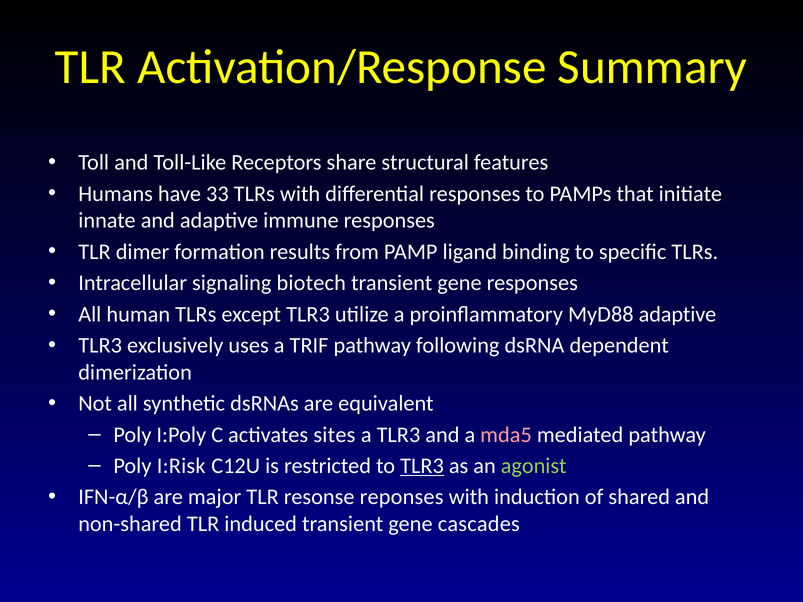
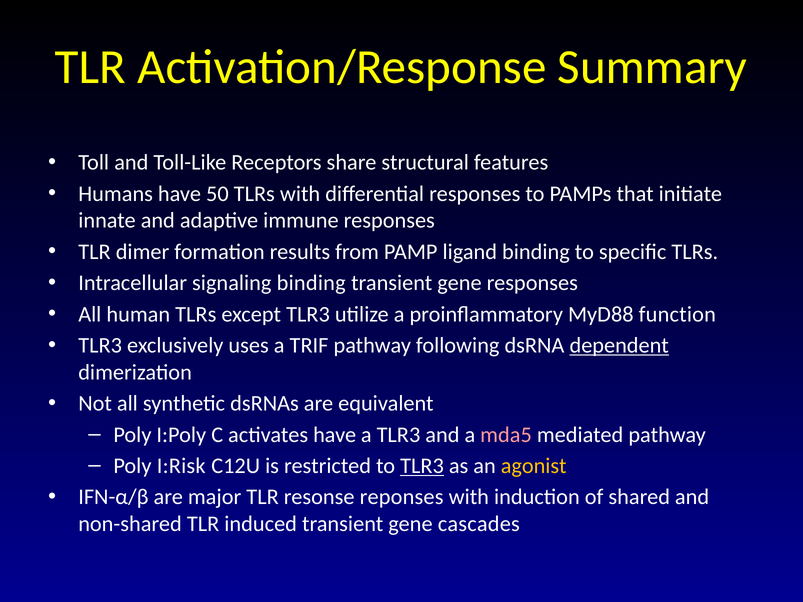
33: 33 -> 50 (217, 194)
signaling biotech: biotech -> binding (311, 283)
MyD88 adaptive: adaptive -> function (677, 314)
dependent underline: none -> present (619, 346)
activates sites: sites -> have (335, 435)
agonist colour: light green -> yellow (534, 466)
